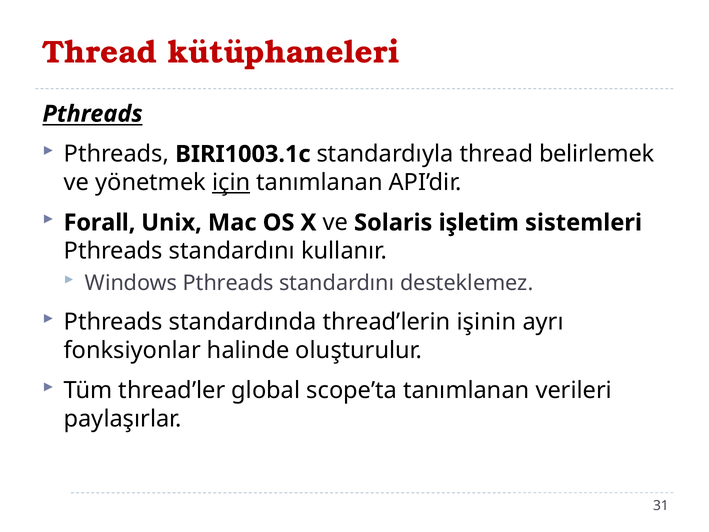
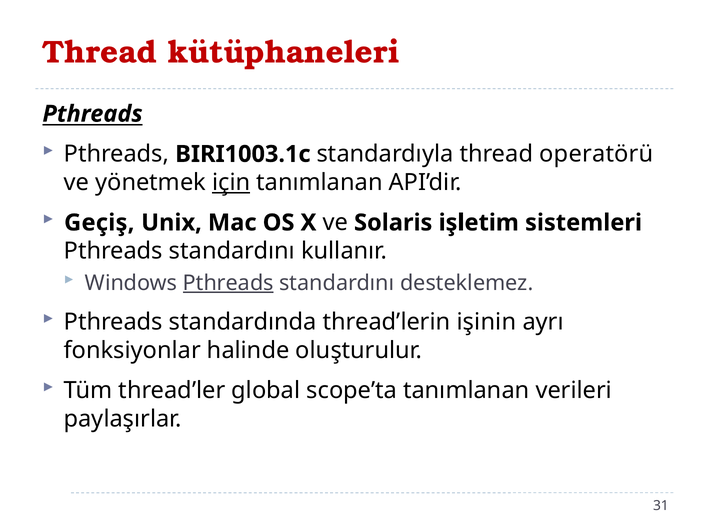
belirlemek: belirlemek -> operatörü (596, 154)
Forall: Forall -> Geçiş (99, 223)
Pthreads underline: none -> present (228, 283)
